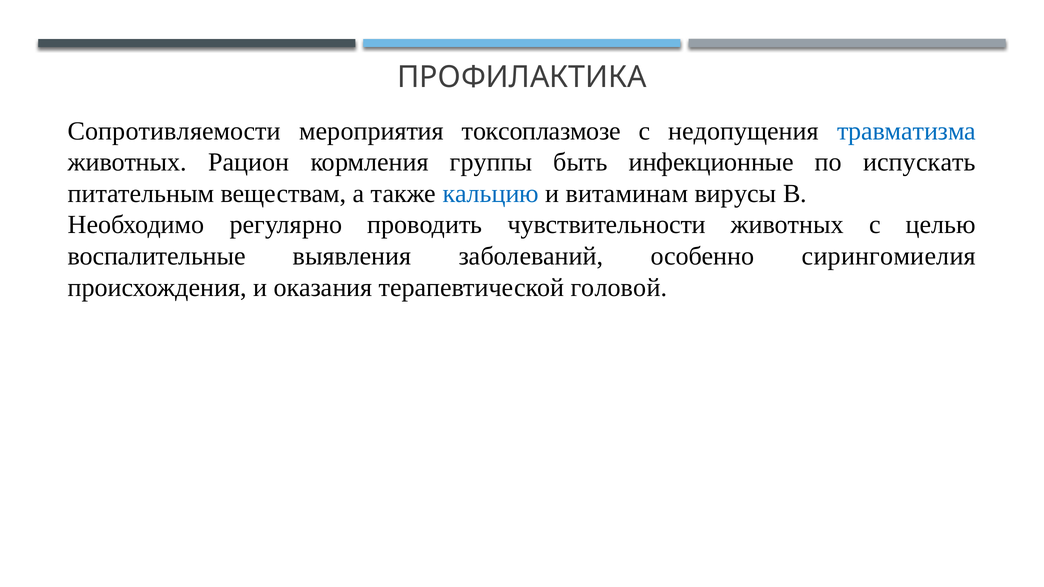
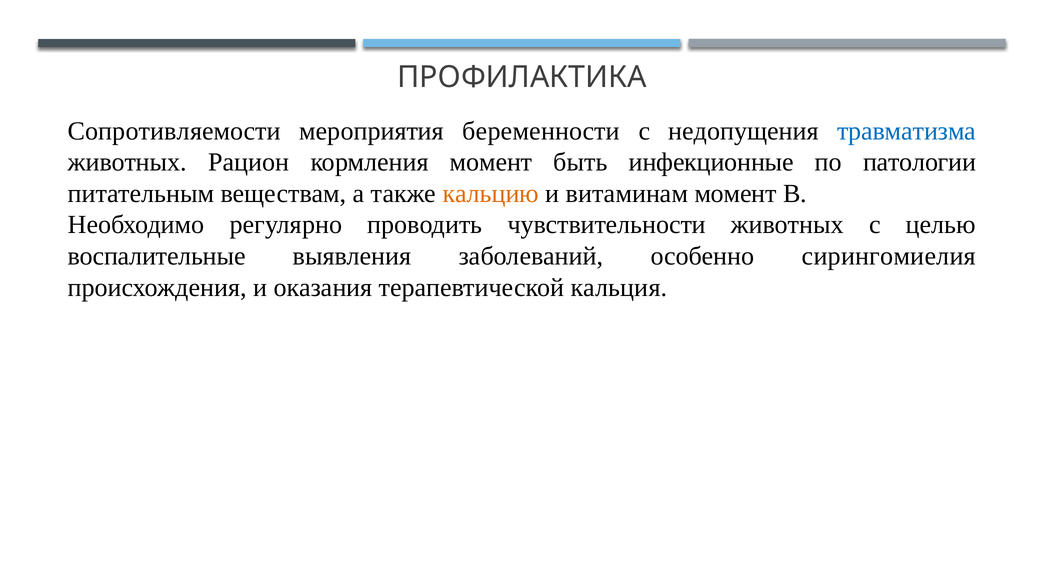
токсоплазмозе: токсоплазмозе -> беременности (541, 131)
кормления группы: группы -> момент (491, 162)
испускать: испускать -> патологии (920, 162)
кальцию colour: blue -> orange (491, 194)
витаминам вирусы: вирусы -> момент (736, 194)
головой: головой -> кальция (619, 288)
